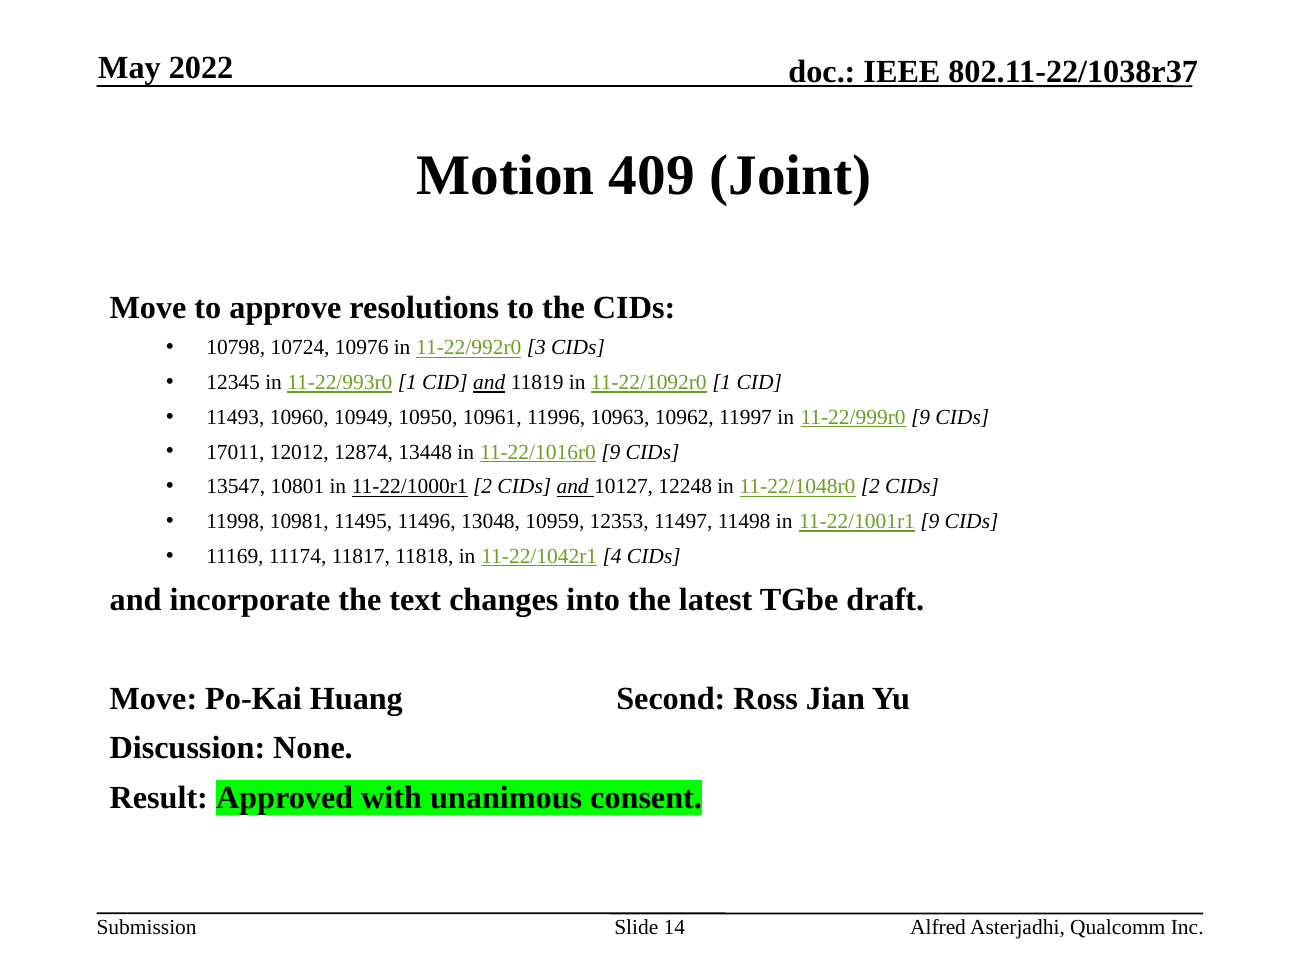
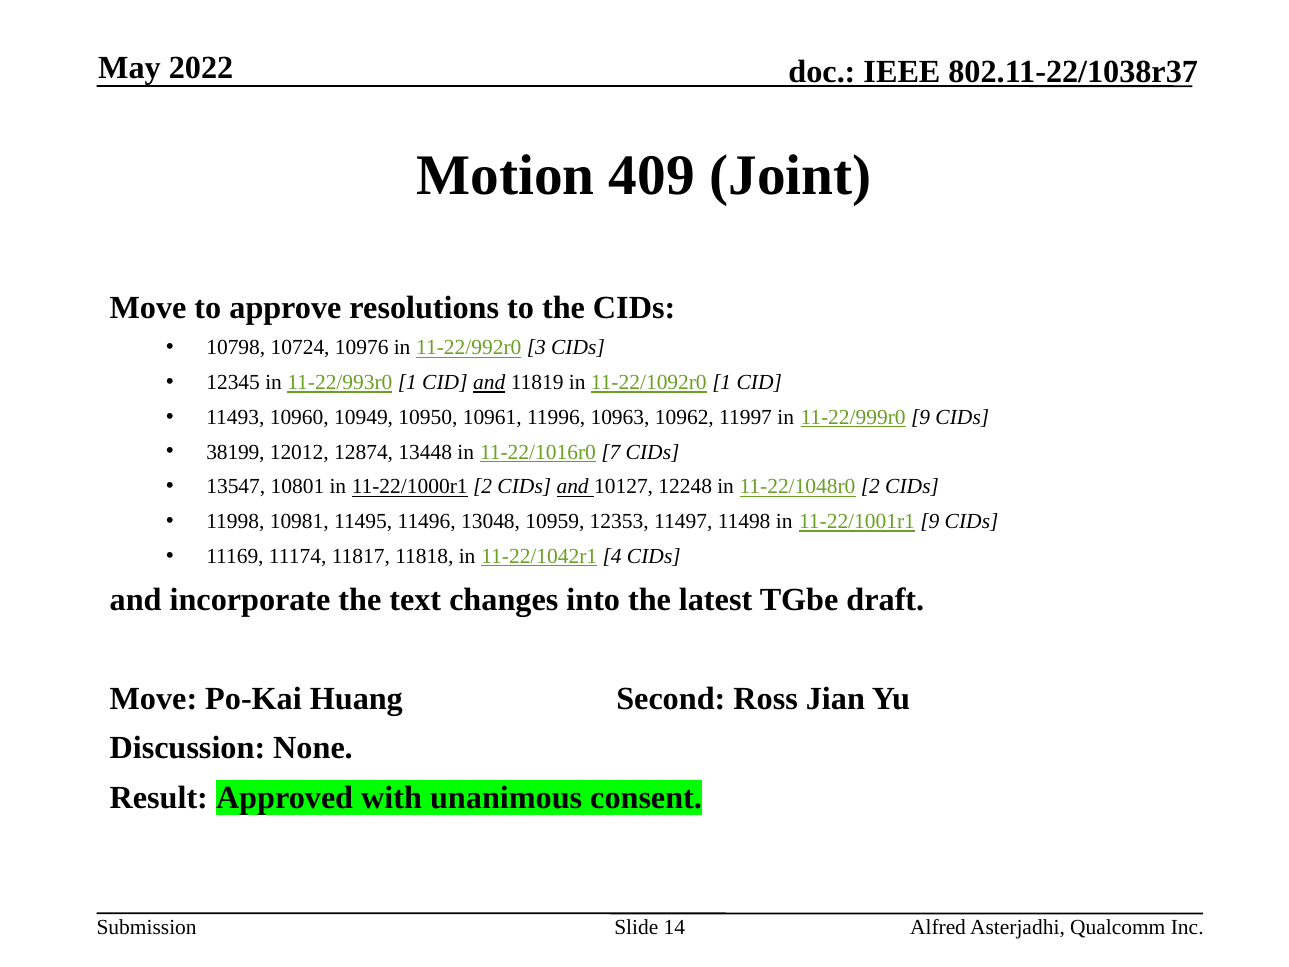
17011: 17011 -> 38199 (235, 452)
11-22/1016r0 9: 9 -> 7 (611, 452)
